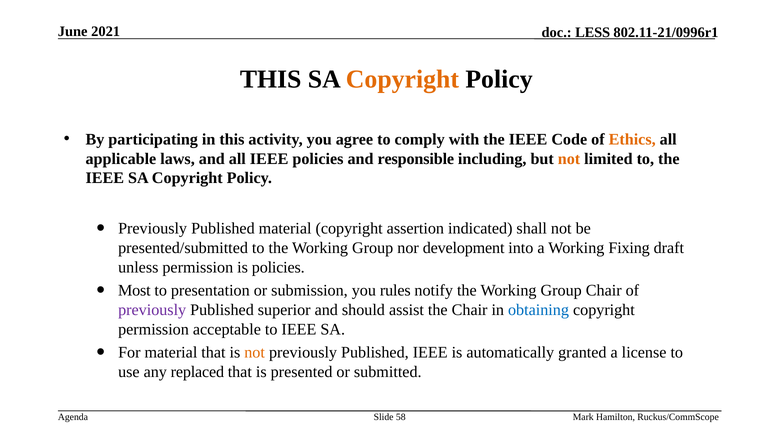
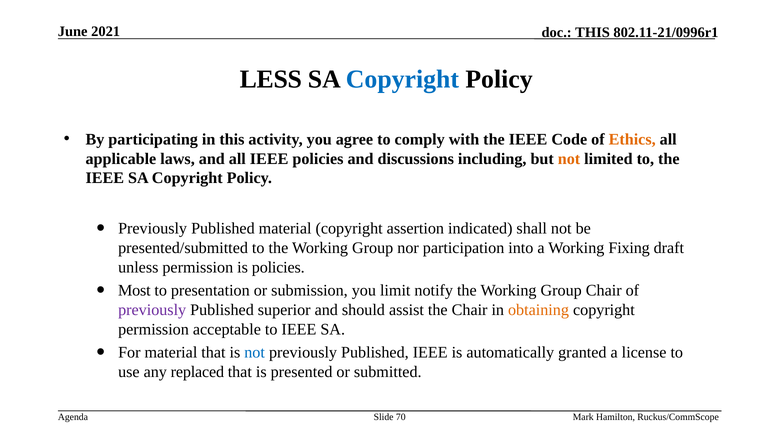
LESS: LESS -> THIS (593, 32)
THIS: THIS -> LESS (271, 79)
Copyright colour: orange -> blue (402, 79)
responsible: responsible -> discussions (416, 159)
development: development -> participation (464, 248)
rules: rules -> limit (395, 290)
obtaining colour: blue -> orange (539, 310)
not colour: orange -> blue (255, 352)
58: 58 -> 70 (401, 417)
